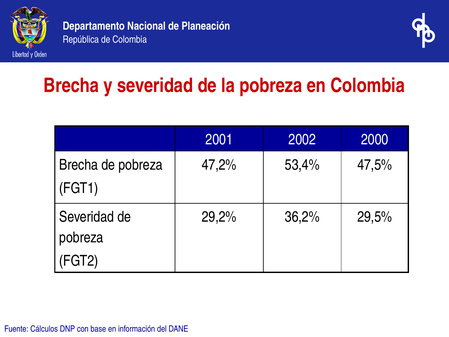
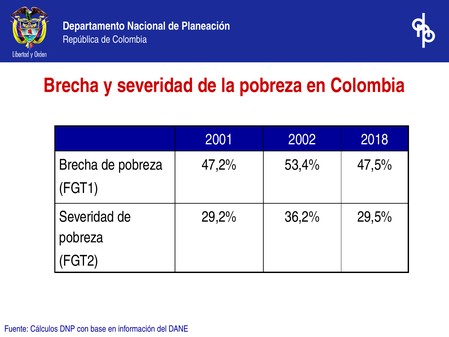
2000: 2000 -> 2018 (375, 140)
